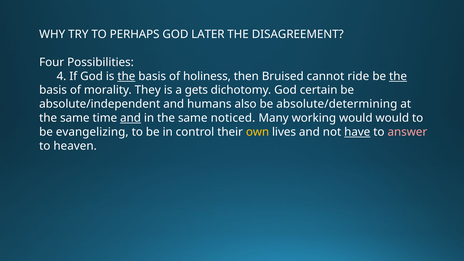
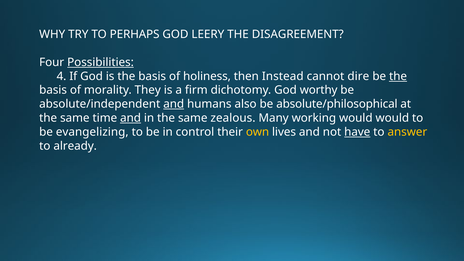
LATER: LATER -> LEERY (208, 34)
Possibilities underline: none -> present (101, 62)
the underline: present -> none (126, 76)
Bruised: Bruised -> Instead (283, 76)
ride: ride -> dire (358, 76)
gets: gets -> firm (196, 90)
certain: certain -> worthy (319, 90)
and underline: none -> present (174, 104)
absolute/determining: absolute/determining -> absolute/philosophical (337, 104)
noticed: noticed -> zealous (233, 118)
answer colour: pink -> yellow (407, 132)
heaven: heaven -> already (75, 146)
